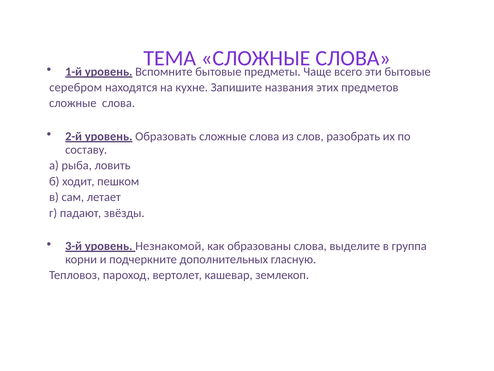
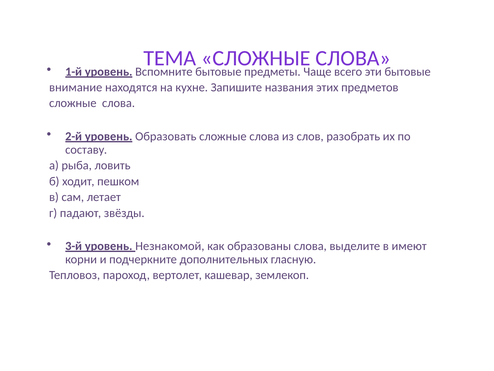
серебром: серебром -> внимание (76, 87)
группа: группа -> имеют (409, 246)
